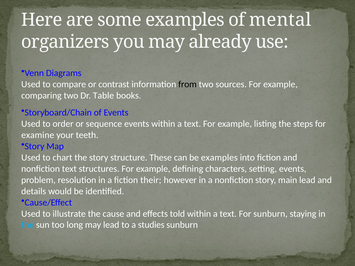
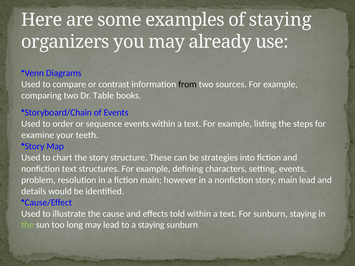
of mental: mental -> staying (280, 20)
be examples: examples -> strategies (219, 158)
fiction their: their -> main (151, 180)
the colour: light blue -> light green (28, 225)
a studies: studies -> staying (151, 225)
